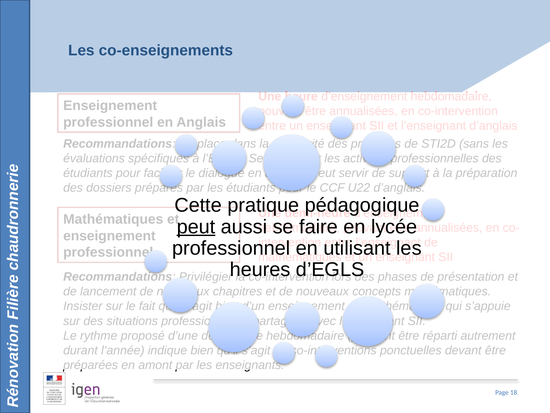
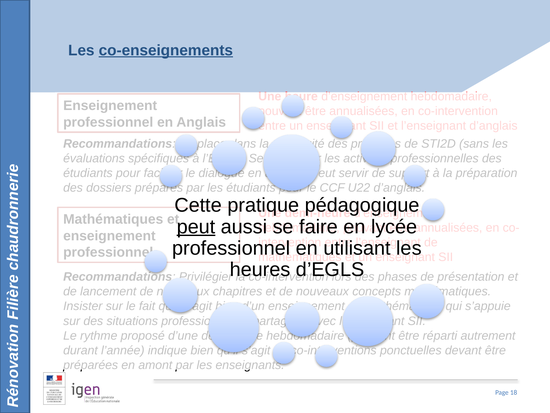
co-enseignements underline: none -> present (166, 50)
